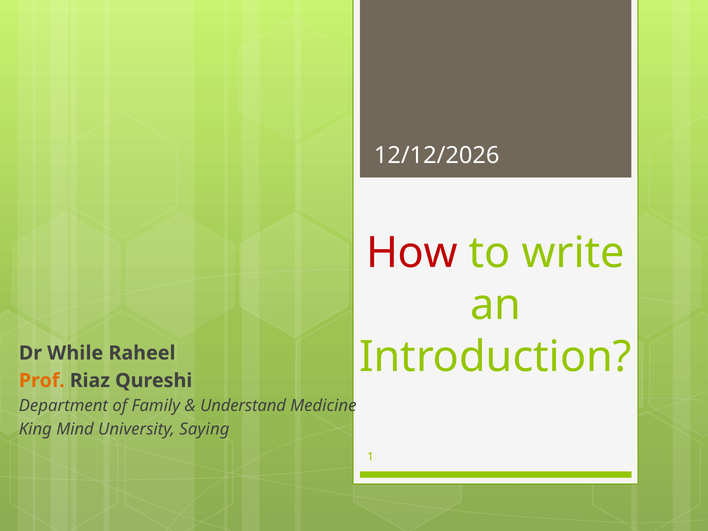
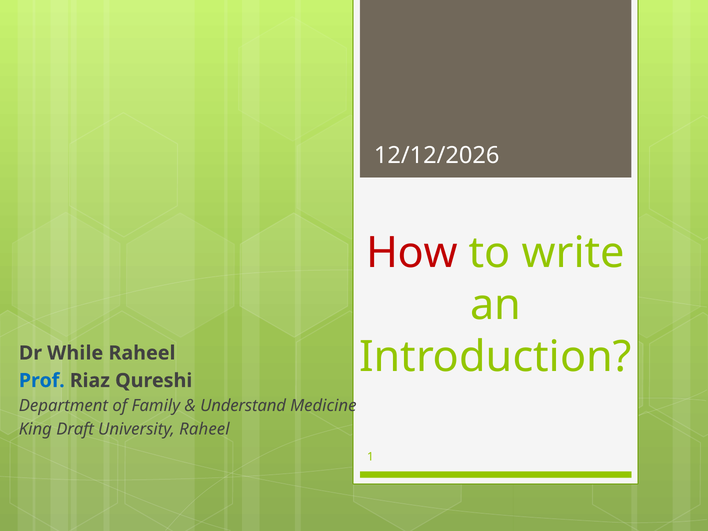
Prof colour: orange -> blue (42, 381)
Mind: Mind -> Draft (75, 429)
University Saying: Saying -> Raheel (204, 429)
